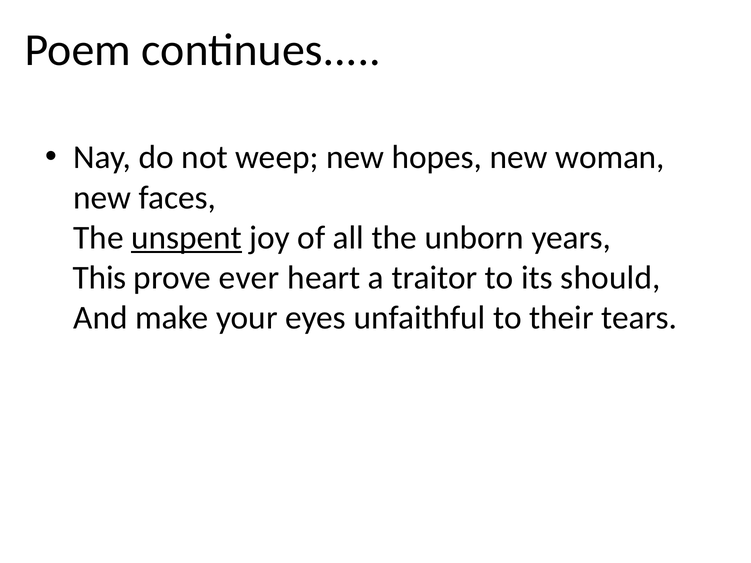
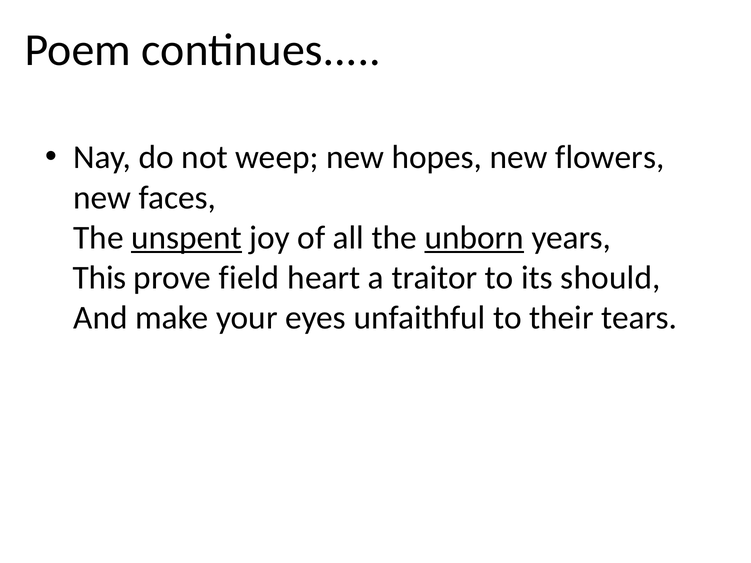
woman: woman -> flowers (610, 158)
unborn underline: none -> present (474, 238)
ever: ever -> field (249, 278)
